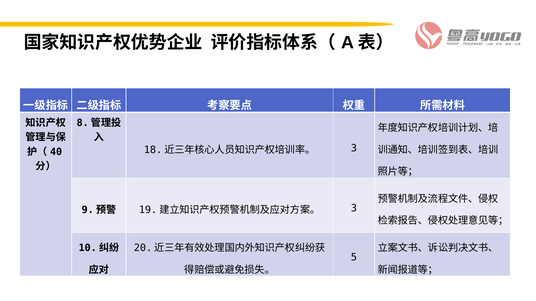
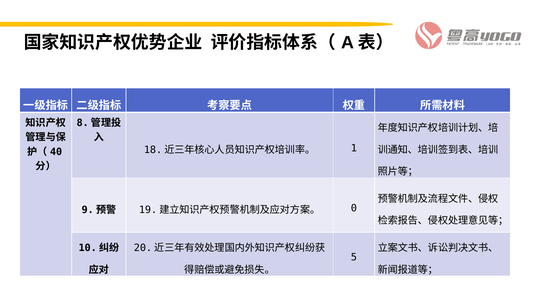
3: 3 -> 1 (354, 148)
3: 3 -> 0 (354, 208)
